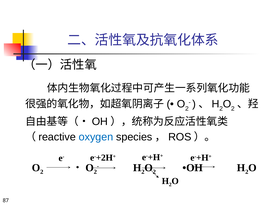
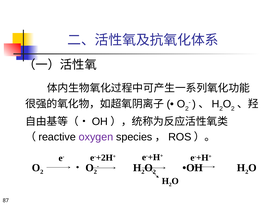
oxygen colour: blue -> purple (96, 137)
